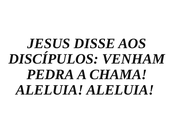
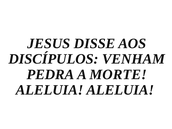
CHAMA: CHAMA -> MORTE (118, 74)
